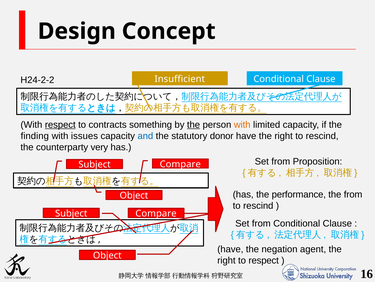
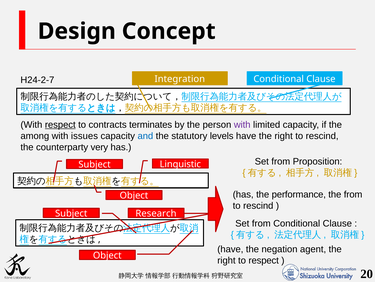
H24-2-2: H24-2-2 -> H24-2-7 (37, 80)
Insufficient: Insufficient -> Integration (180, 79)
something: something -> terminates (151, 124)
the underline: present -> none (194, 124)
with colour: orange -> purple (242, 124)
finding: finding -> among (35, 136)
donor: donor -> levels (222, 136)
Compare: Compare -> Linguistic (180, 164)
Compare: Compare -> Research (156, 213)
16: 16 -> 20 (367, 273)
